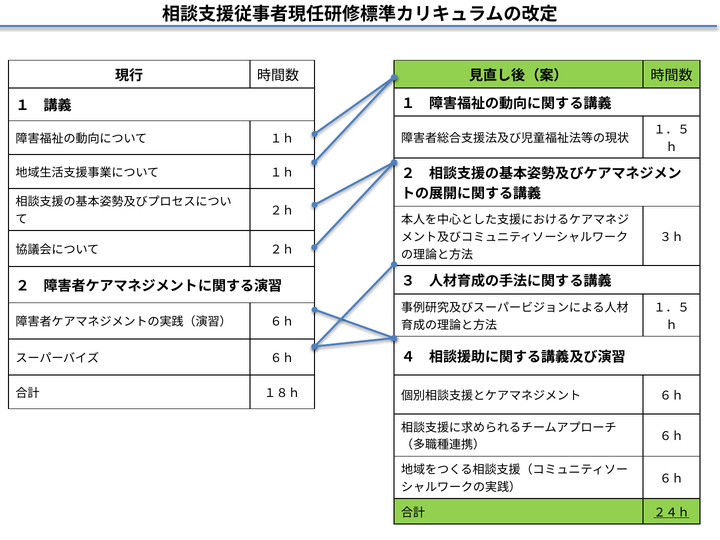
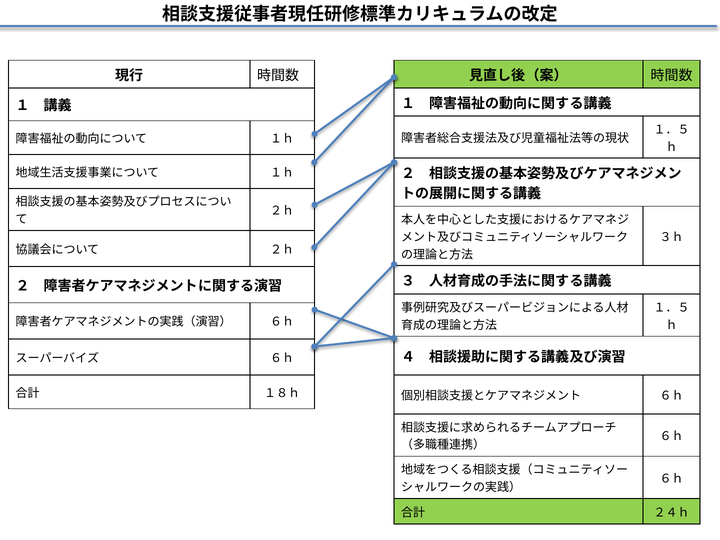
２４ｈ underline: present -> none (672, 513)
